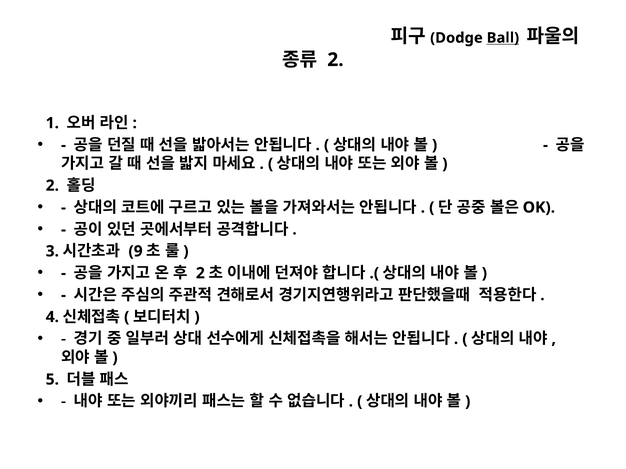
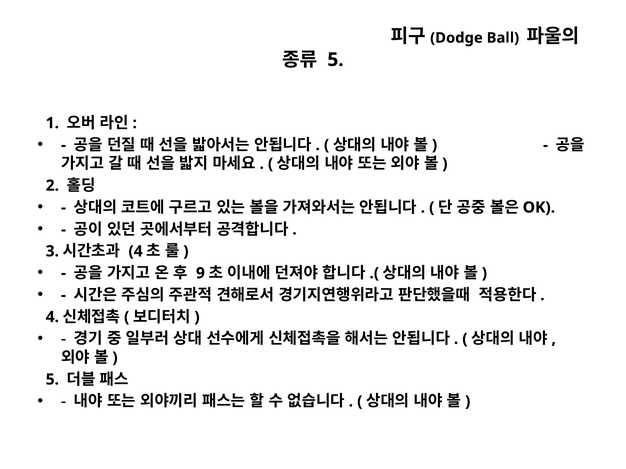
Ball underline: present -> none (503, 38)
2: 2 -> 5 (335, 60)
9: 9 -> 4 (136, 251)
2: 2 -> 9 (200, 273)
